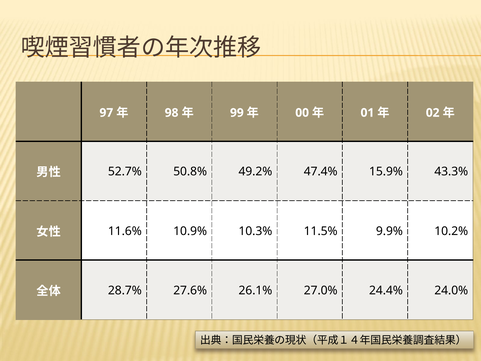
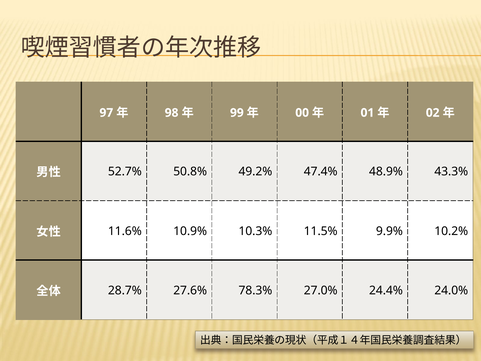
15.9%: 15.9% -> 48.9% (386, 172)
26.1%: 26.1% -> 78.3% (255, 290)
